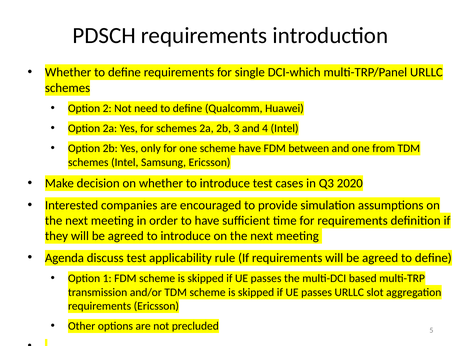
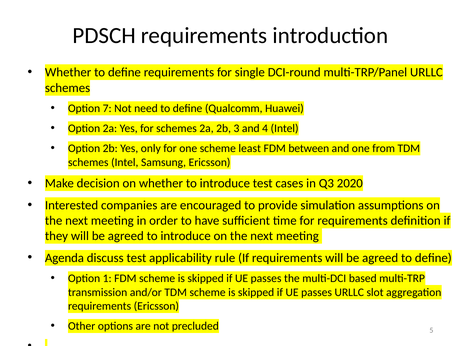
DCI-which: DCI-which -> DCI-round (294, 72)
2: 2 -> 7 (107, 108)
scheme have: have -> least (250, 148)
